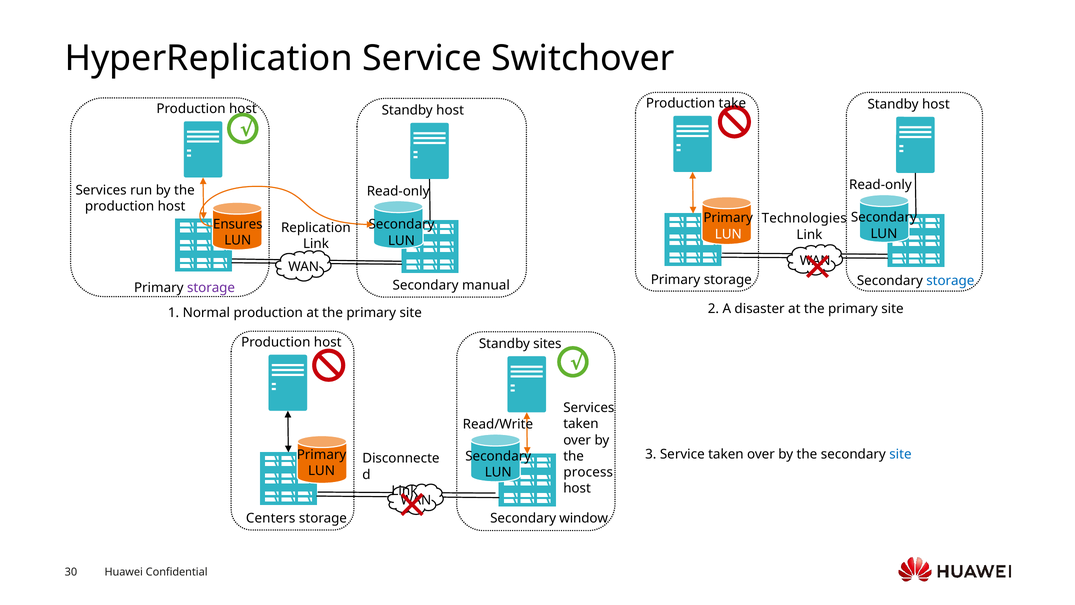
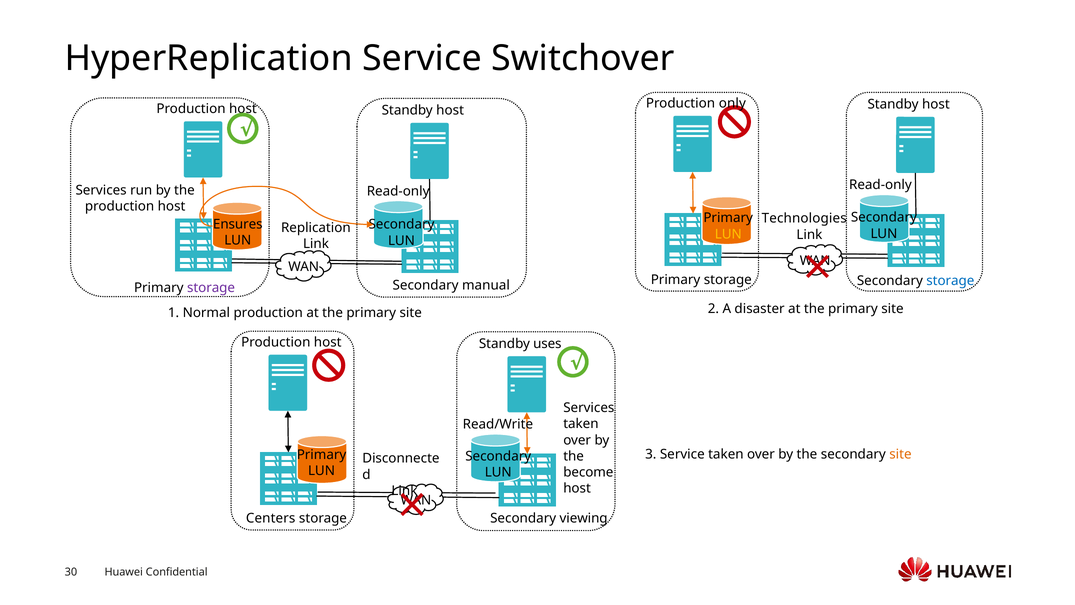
take: take -> only (732, 103)
LUN colour: white -> yellow (728, 234)
sites: sites -> uses (547, 344)
site colour: blue -> orange (900, 454)
process: process -> become (588, 472)
window: window -> viewing (584, 518)
